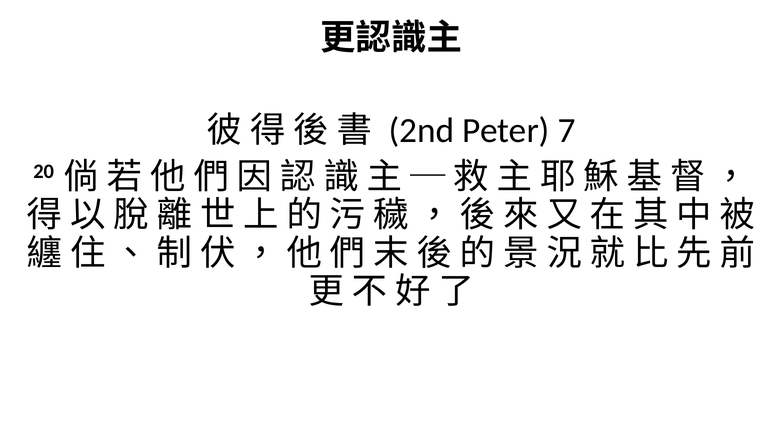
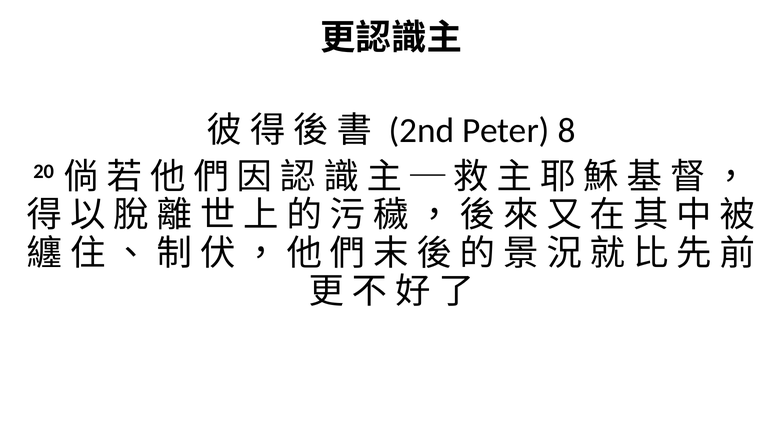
7: 7 -> 8 (567, 131)
